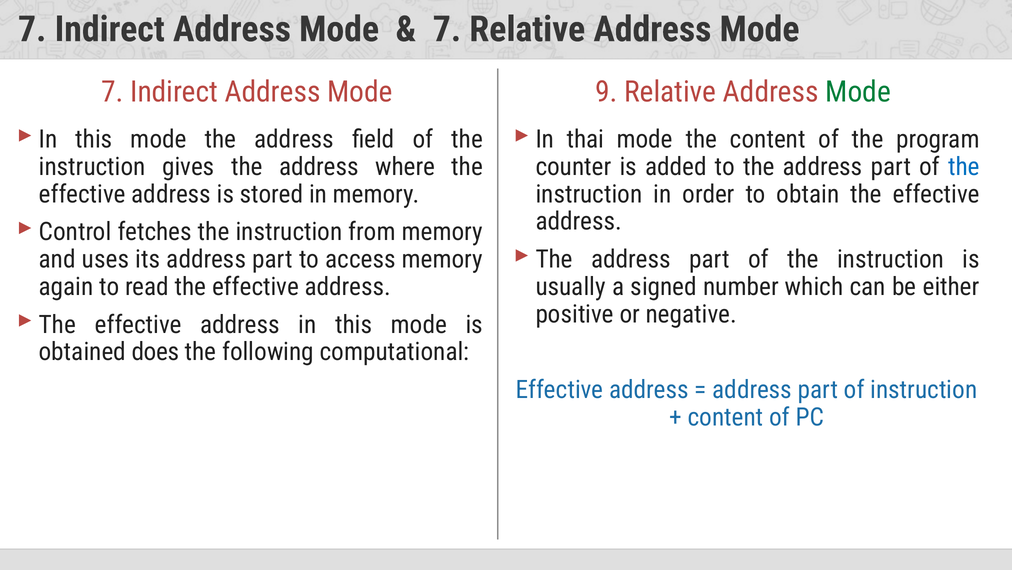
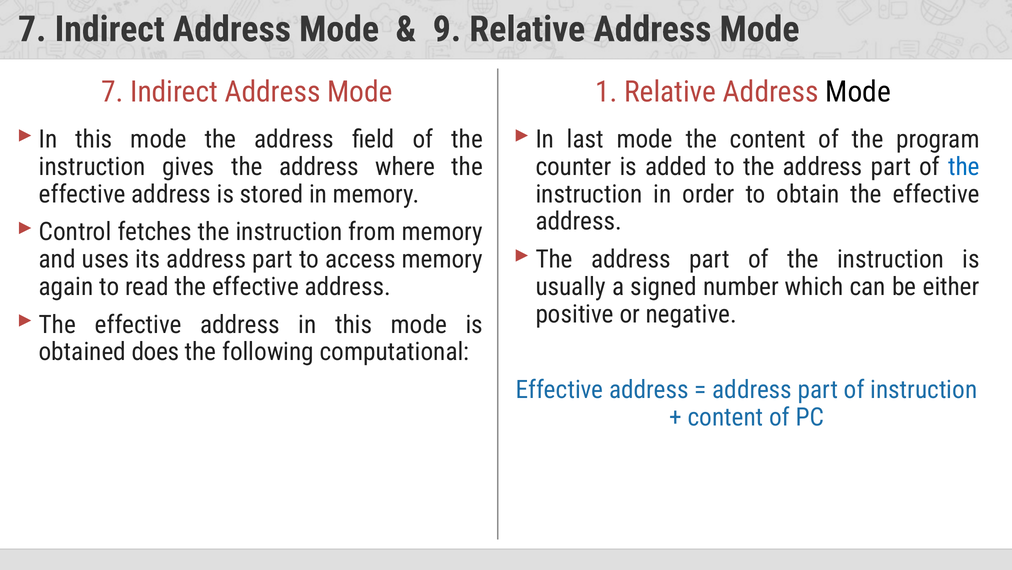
7: 7 -> 9 (447, 29)
9: 9 -> 1 (606, 92)
Mode colour: green -> black (858, 92)
thai: thai -> last (585, 139)
